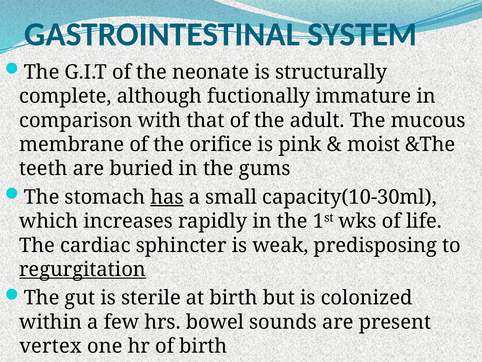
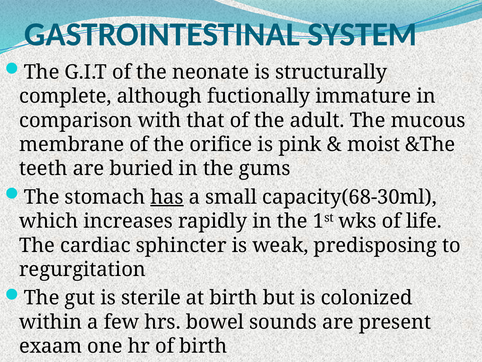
capacity(10-30ml: capacity(10-30ml -> capacity(68-30ml (349, 197)
regurgitation underline: present -> none (83, 269)
vertex: vertex -> exaam (51, 346)
